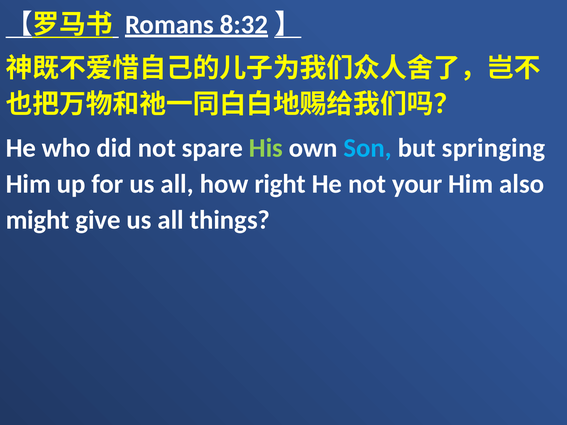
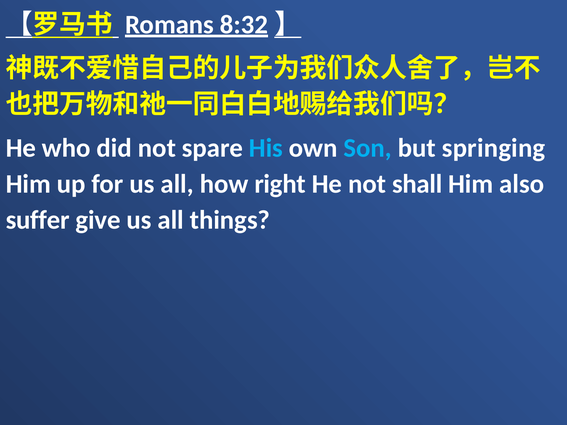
His colour: light green -> light blue (266, 148)
your: your -> shall (417, 184)
might: might -> suffer (38, 220)
